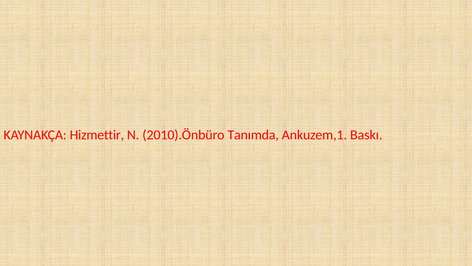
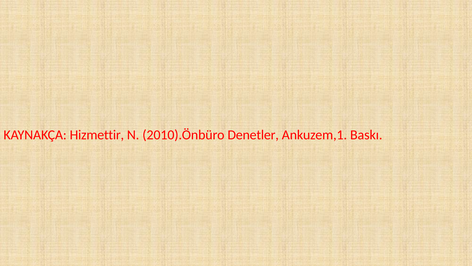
Tanımda: Tanımda -> Denetler (253, 135)
